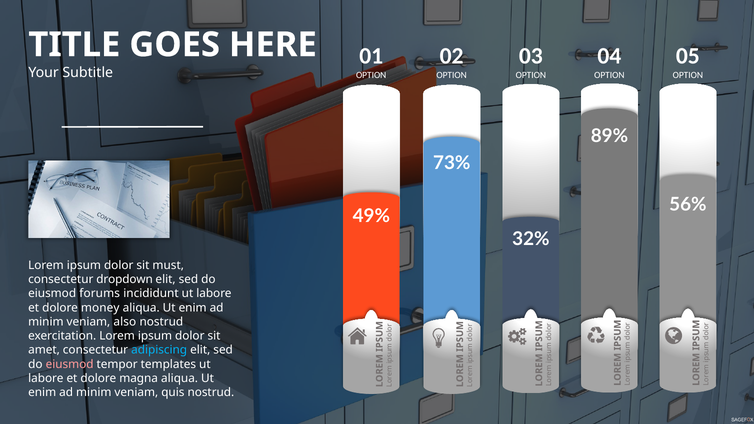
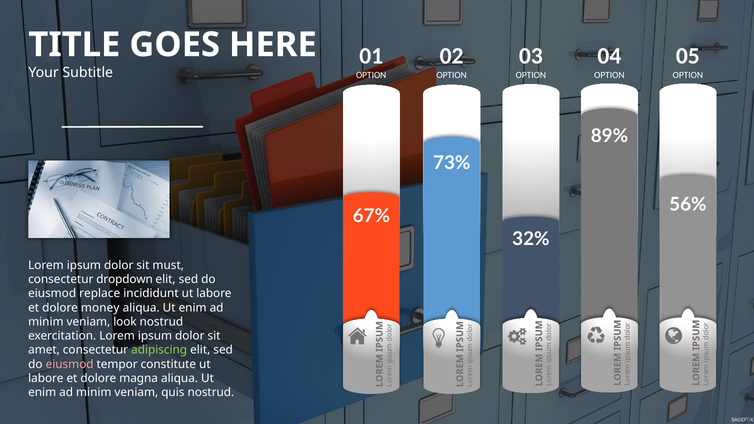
49%: 49% -> 67% (371, 216)
forums: forums -> replace (100, 294)
also: also -> look (125, 322)
adipiscing colour: light blue -> light green (159, 350)
templates: templates -> constitute (168, 364)
